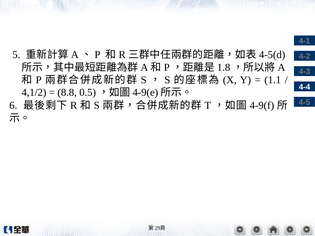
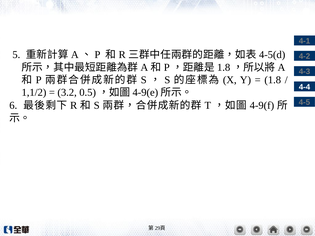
1.1: 1.1 -> 1.8 (273, 80)
4,1/2: 4,1/2 -> 1,1/2 (34, 93)
8.8: 8.8 -> 3.2 (67, 93)
